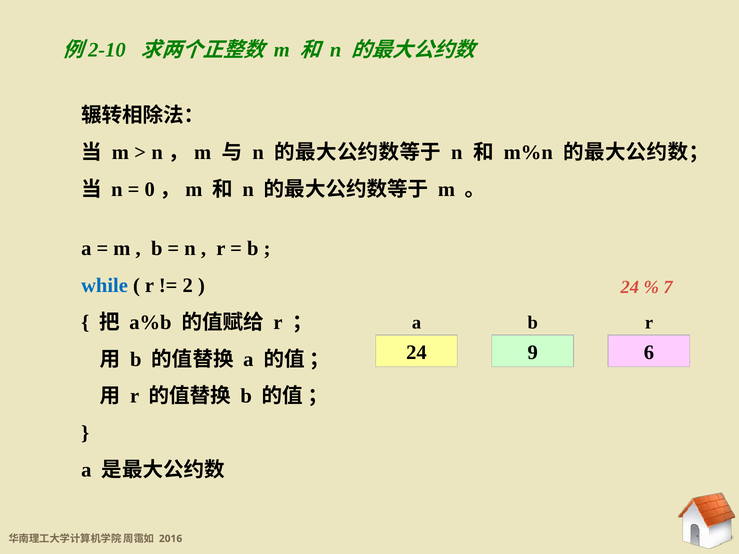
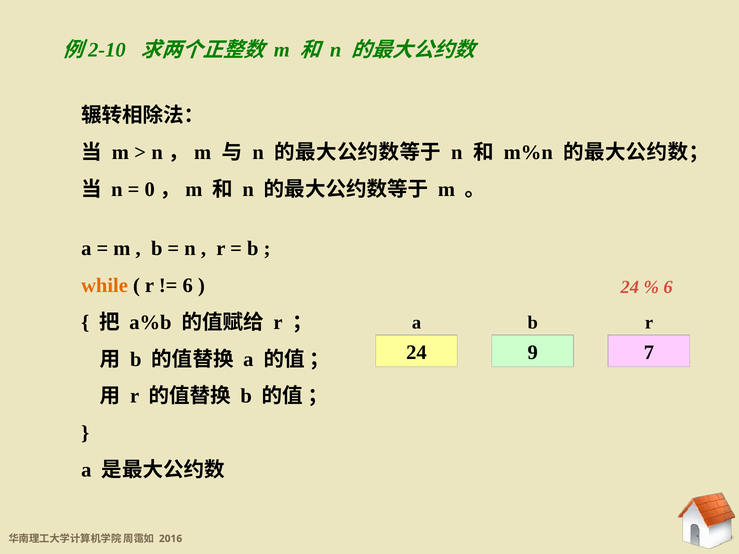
while colour: blue -> orange (105, 286)
2: 2 -> 6 (188, 286)
7: 7 -> 6 (668, 287)
6: 6 -> 7 (649, 352)
